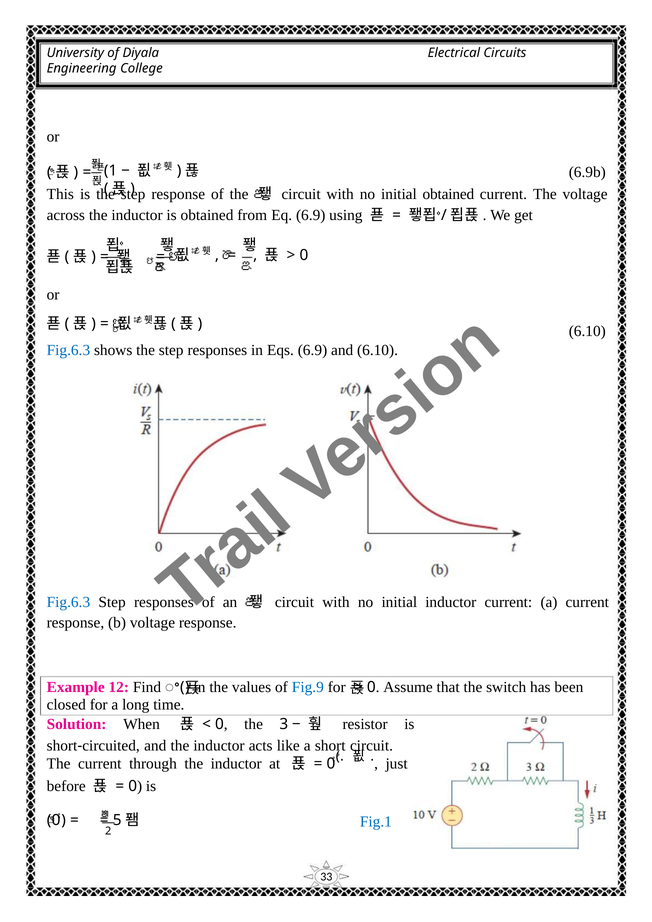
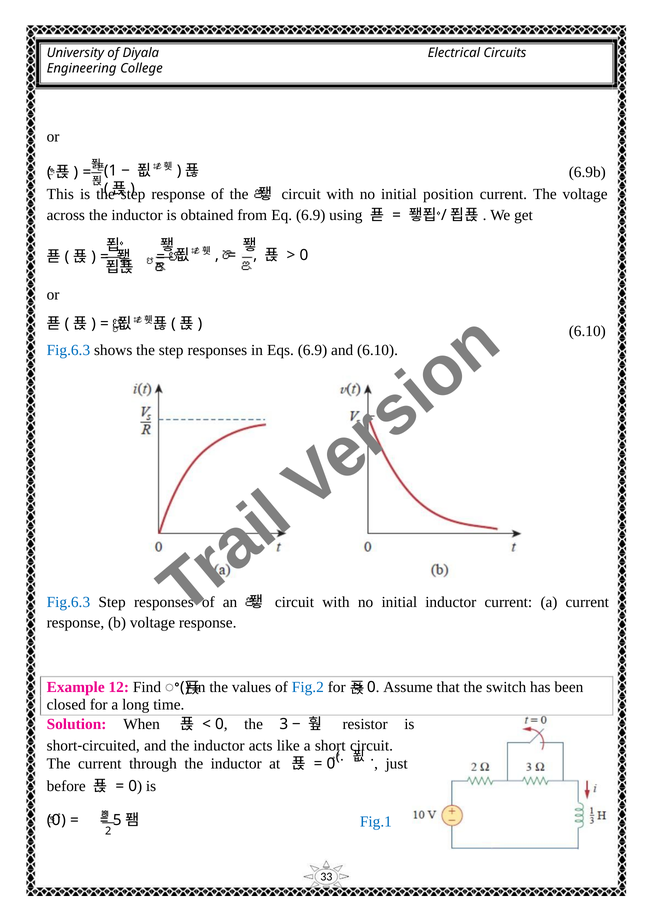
initial obtained: obtained -> position (448, 194)
Fig.9: Fig.9 -> Fig.2 (308, 687)
